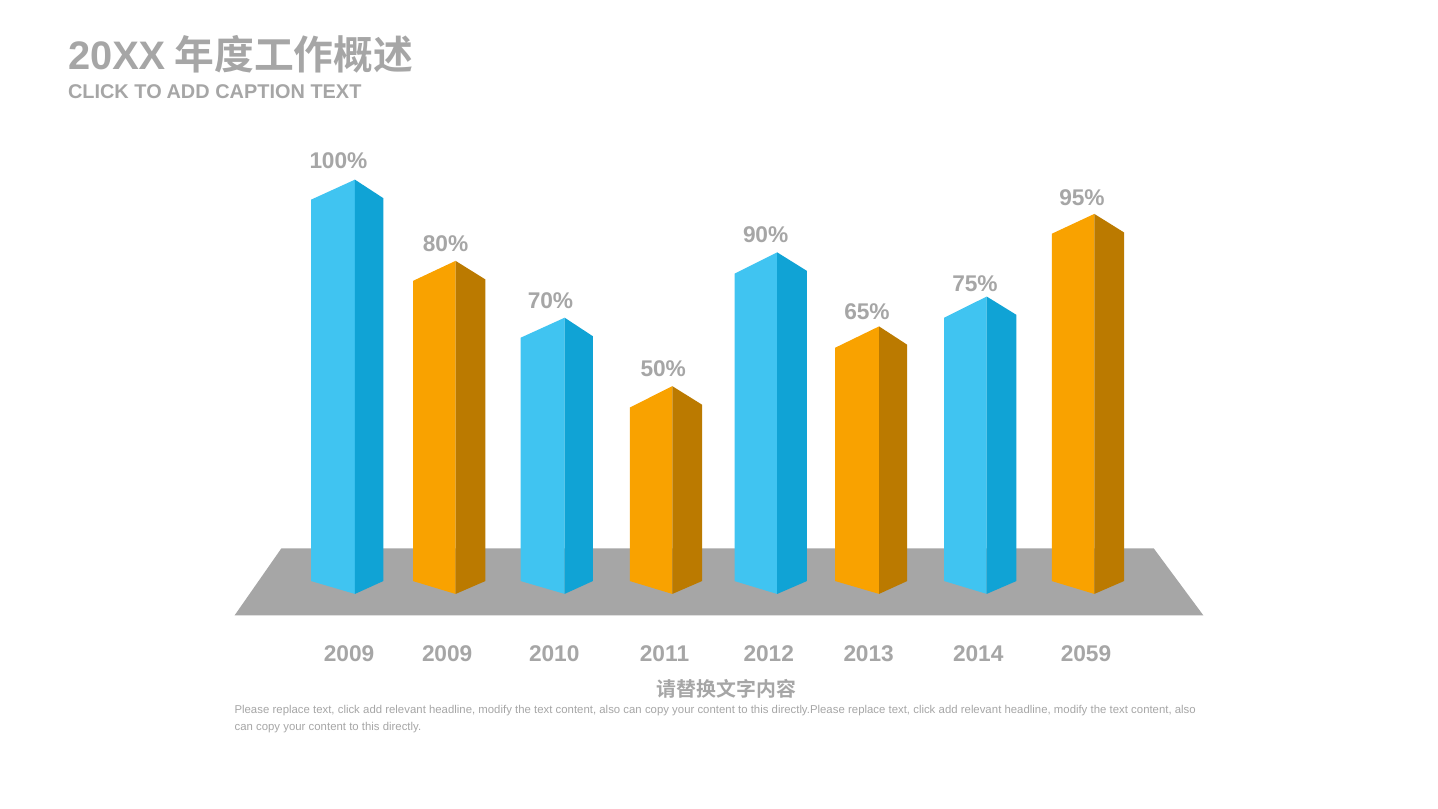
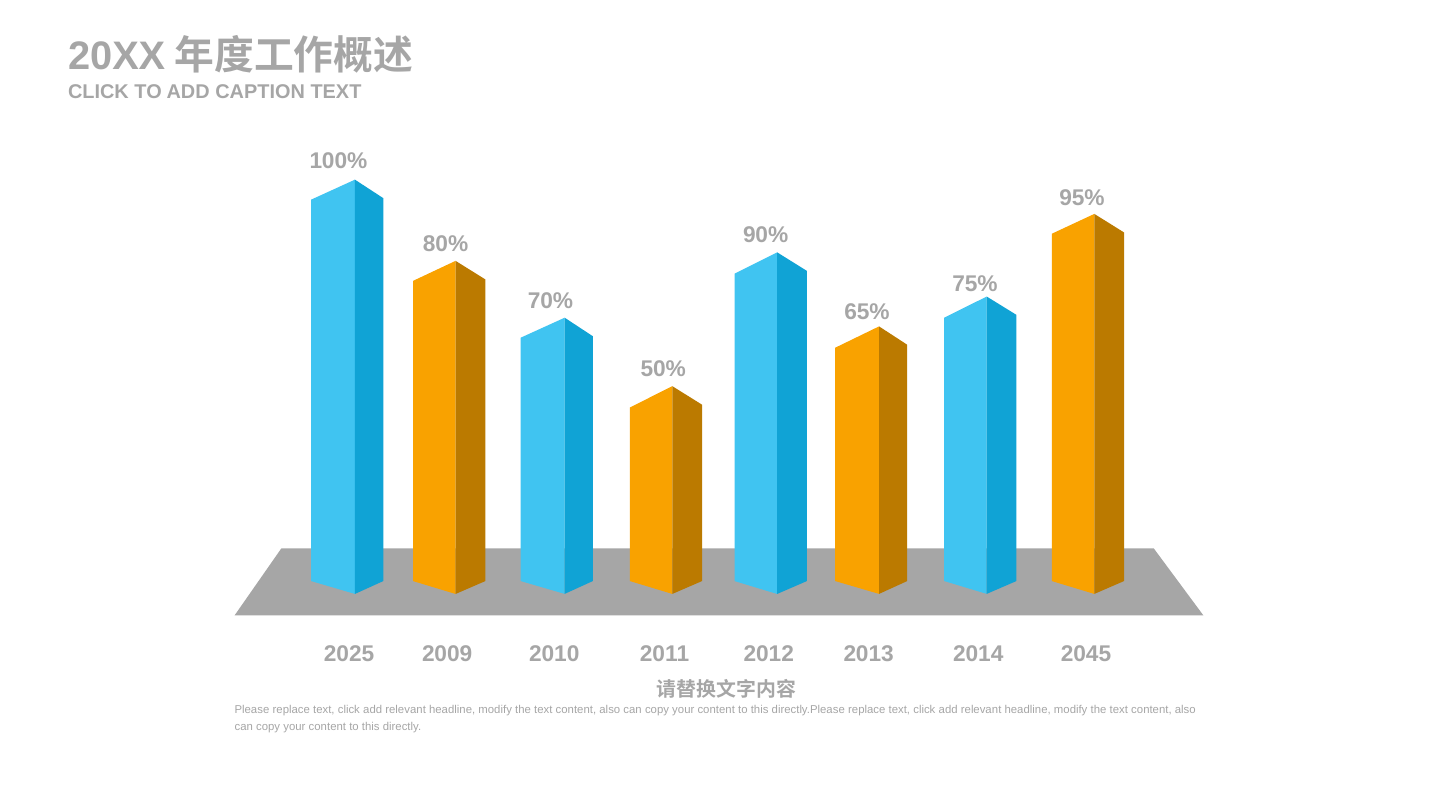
2009: 2009 -> 2025 (349, 654)
2059: 2059 -> 2045 (1086, 654)
